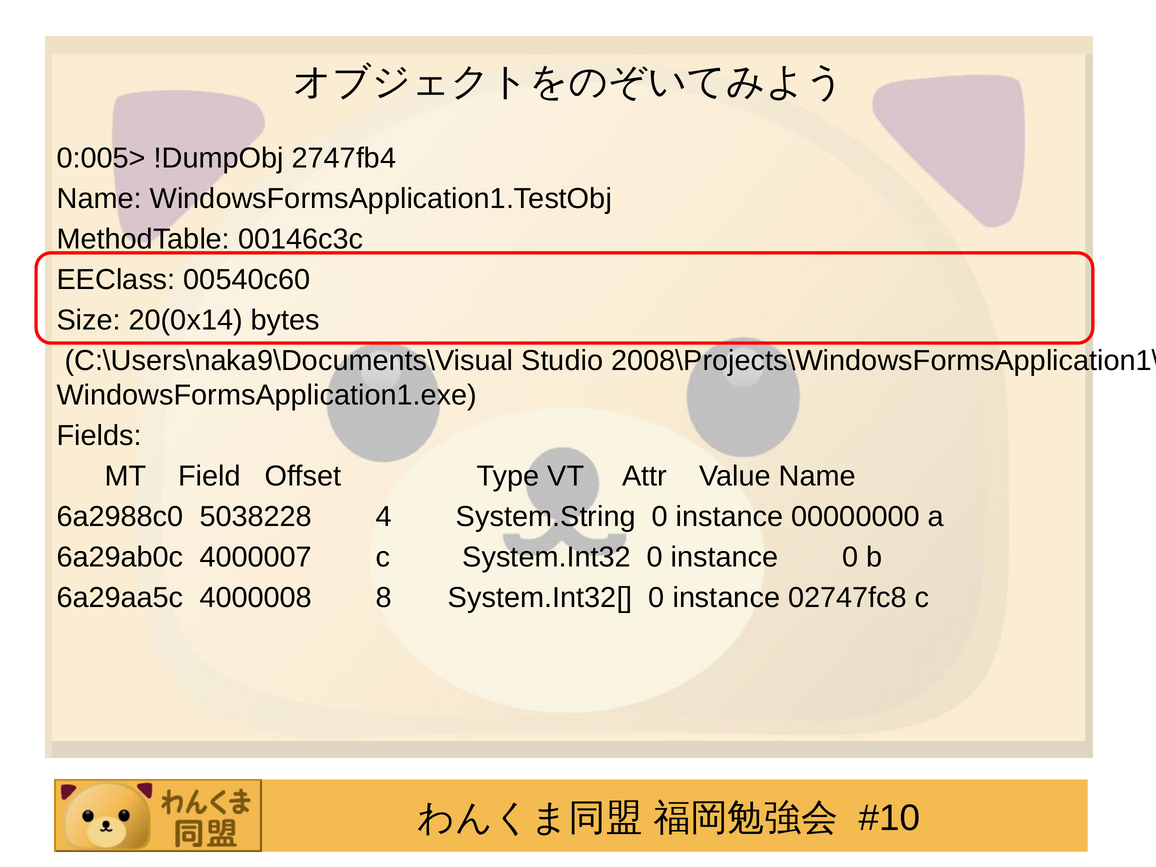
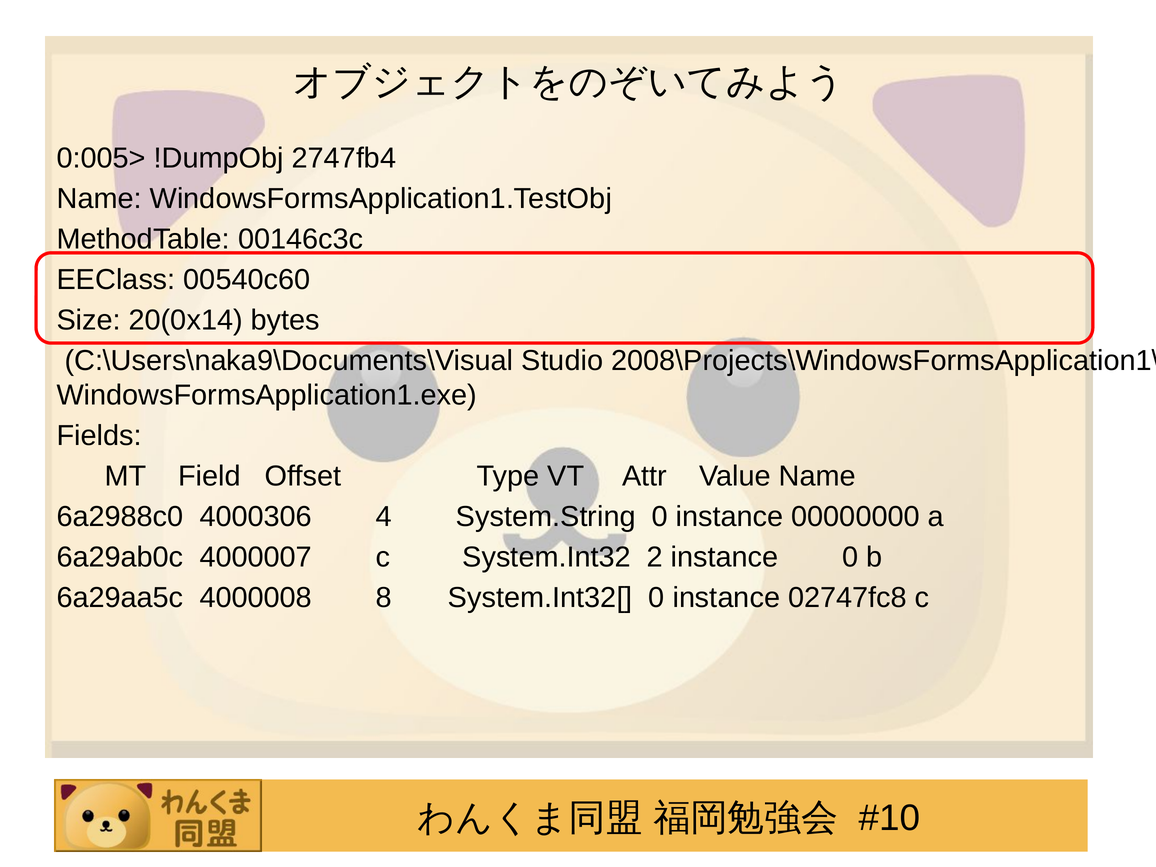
5038228: 5038228 -> 4000306 (256, 517)
System.Int32 0: 0 -> 2 (655, 557)
